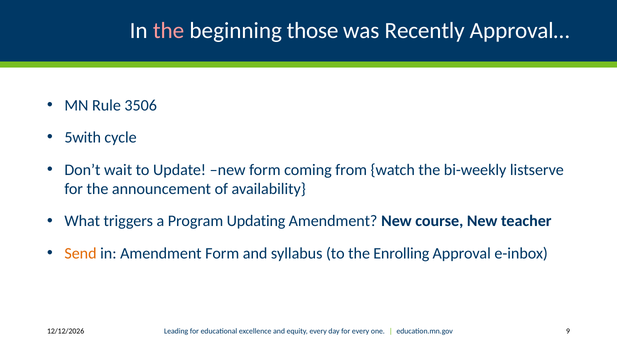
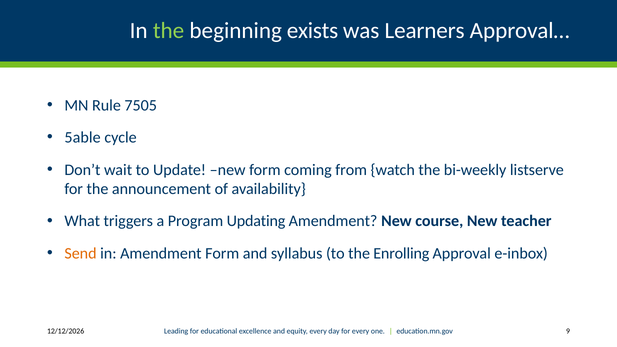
the colour: pink -> light green (169, 31)
those: those -> exists (313, 31)
Recently: Recently -> Learners (425, 31)
3506: 3506 -> 7505 (141, 105)
5with: 5with -> 5able (83, 138)
